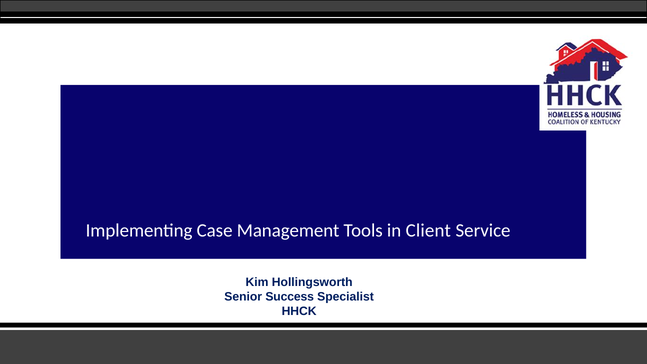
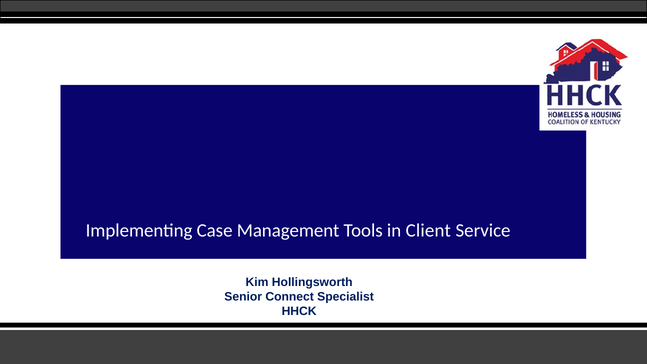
Success: Success -> Connect (290, 297)
